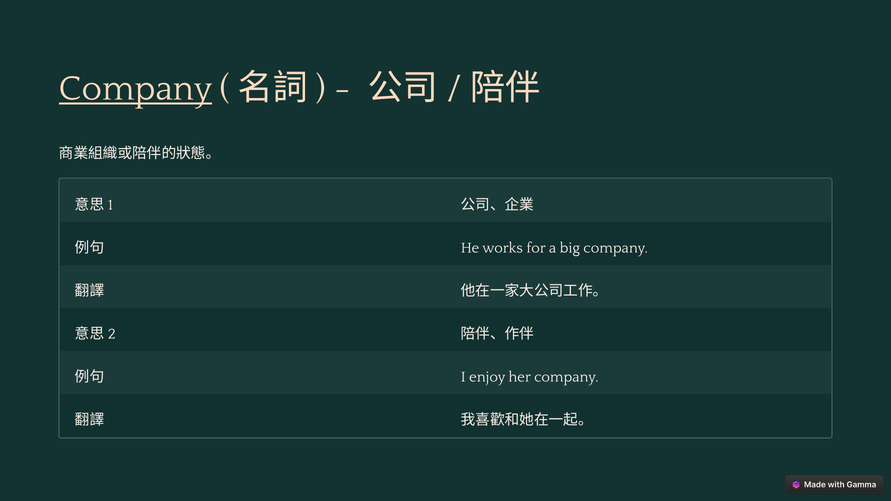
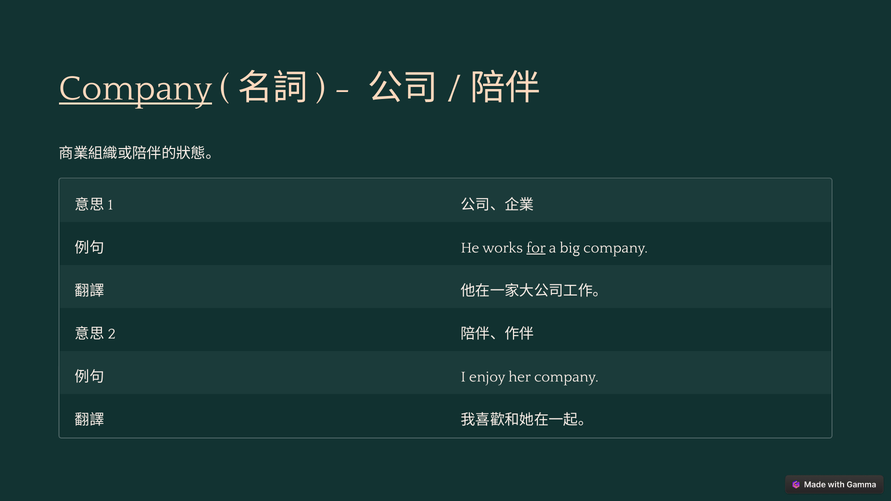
for underline: none -> present (536, 248)
